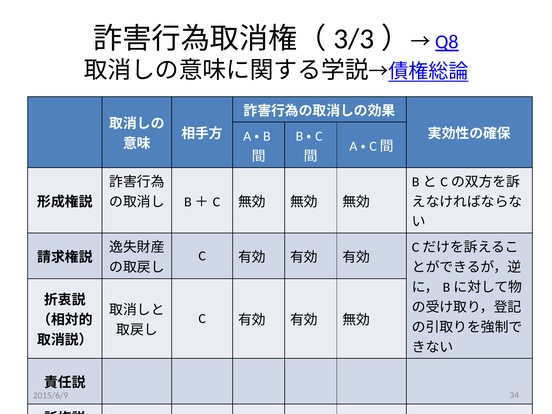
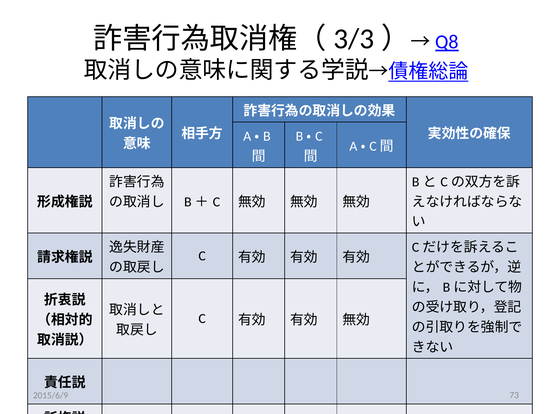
34: 34 -> 73 (514, 395)
